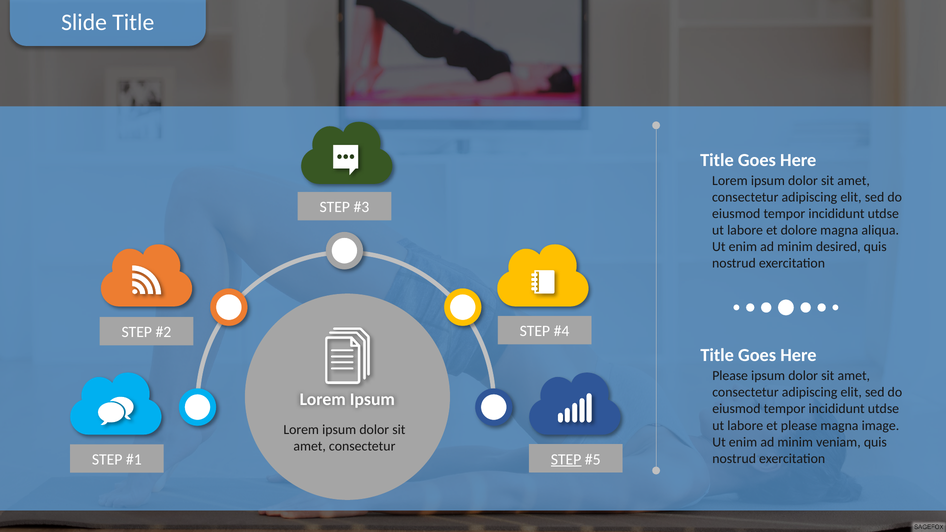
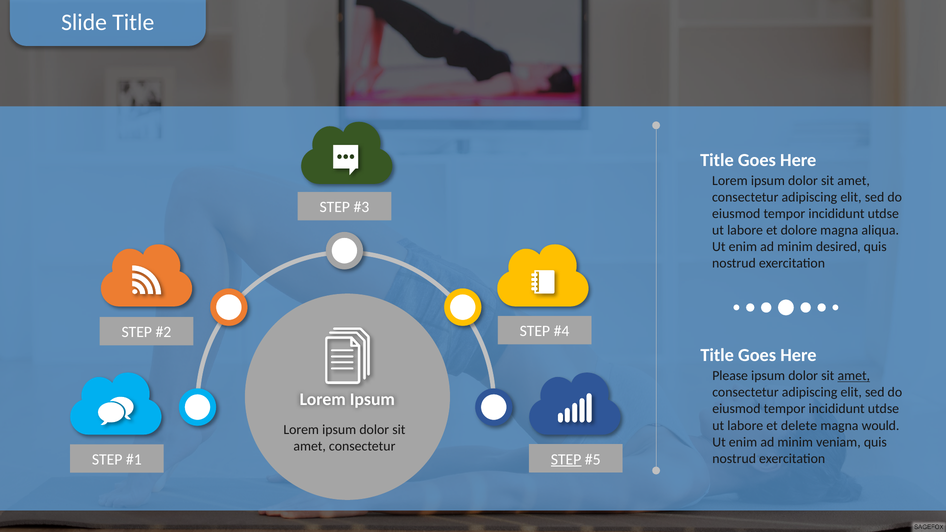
amet underline: none -> present (854, 376)
et please: please -> delete (799, 426)
image: image -> would (881, 426)
